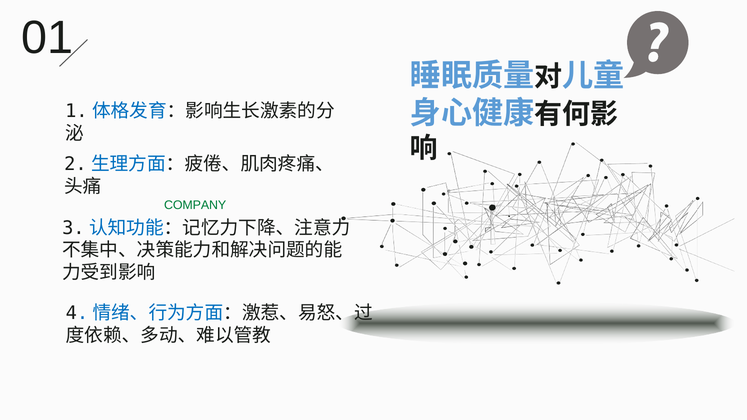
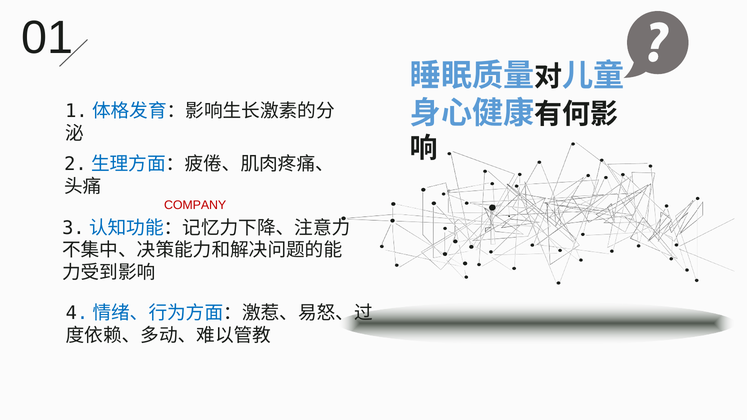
COMPANY colour: green -> red (195, 205)
